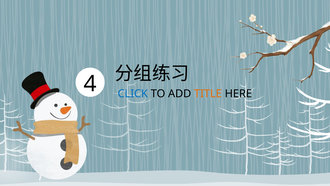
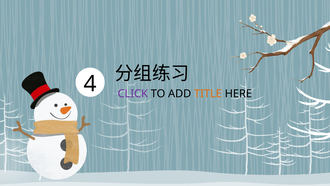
CLICK colour: blue -> purple (133, 93)
